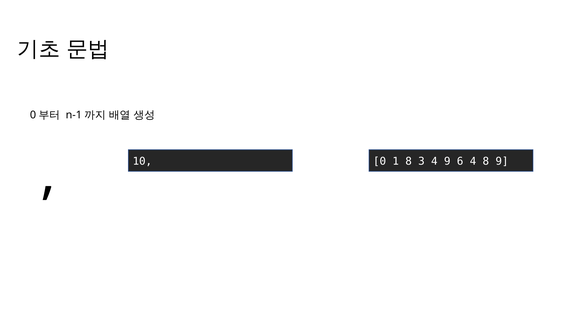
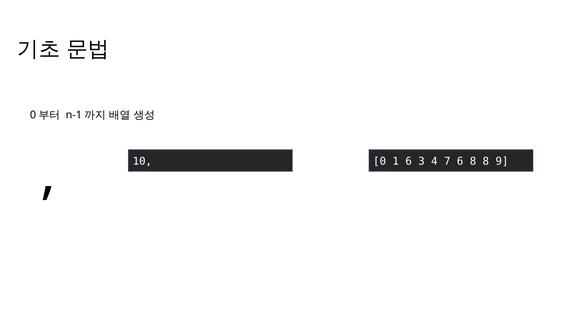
1 8: 8 -> 6 (409, 161)
4 9: 9 -> 7 (447, 161)
6 4: 4 -> 8 (473, 161)
